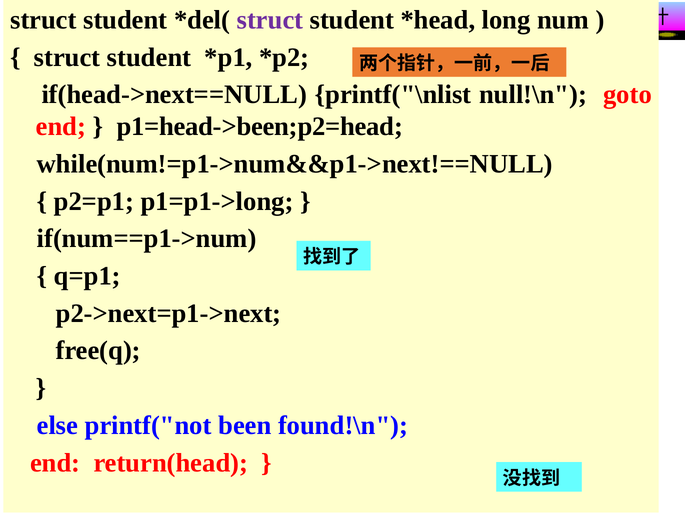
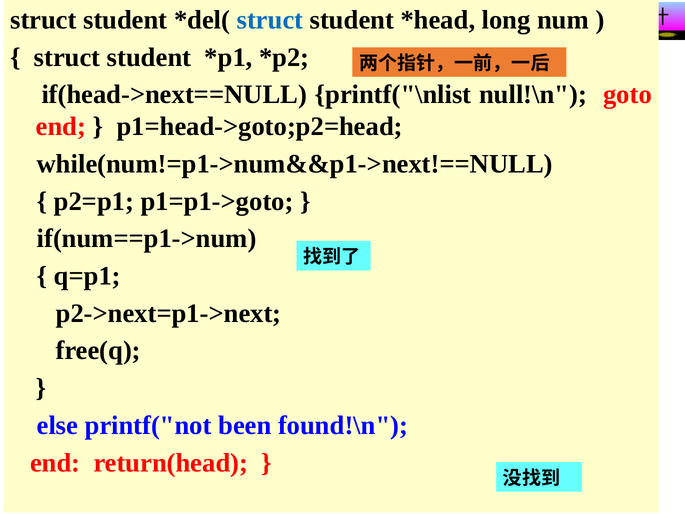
struct colour: purple -> blue (270, 20)
p1=head->been;p2=head: p1=head->been;p2=head -> p1=head->goto;p2=head (260, 127)
p1=p1->long: p1=p1->long -> p1=p1->goto (217, 201)
